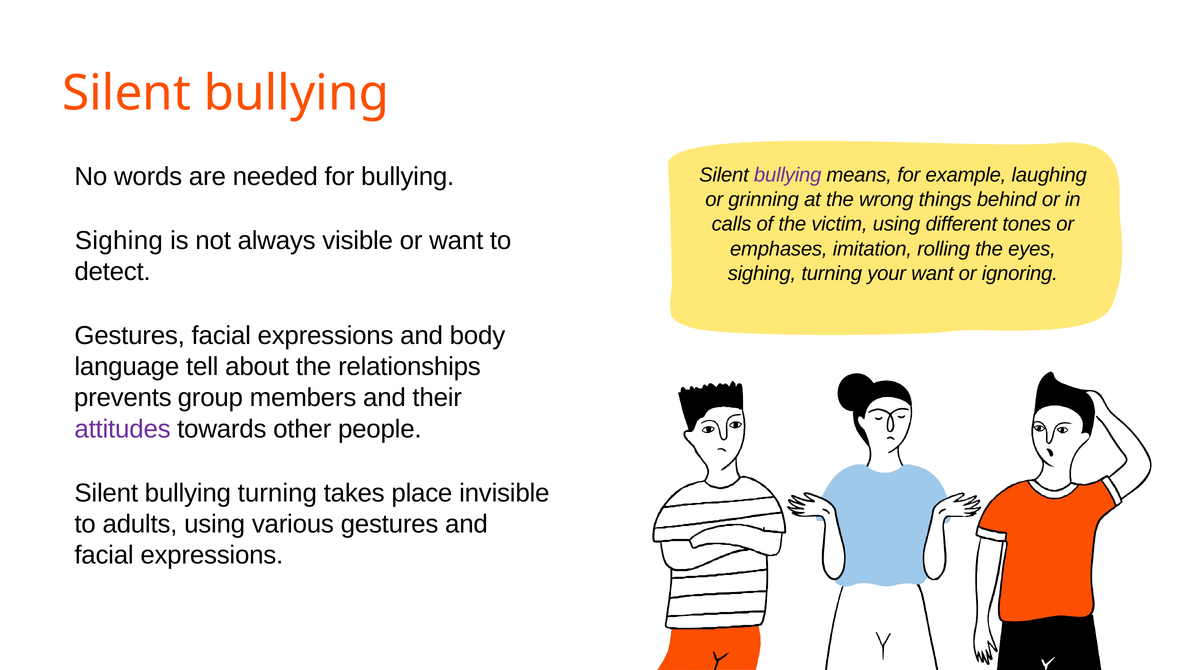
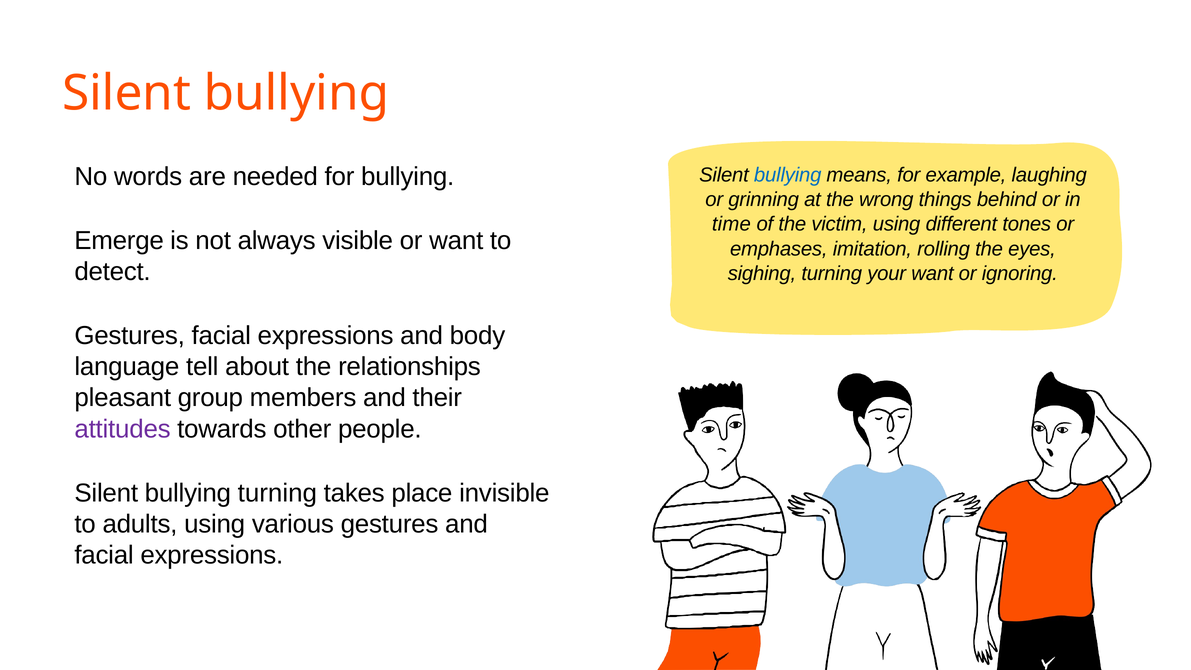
bullying colour: purple -> blue (788, 175)
calls: calls -> time (731, 224)
Sighing: Sighing -> Emerge (119, 241)
prevents: prevents -> pleasant (123, 398)
